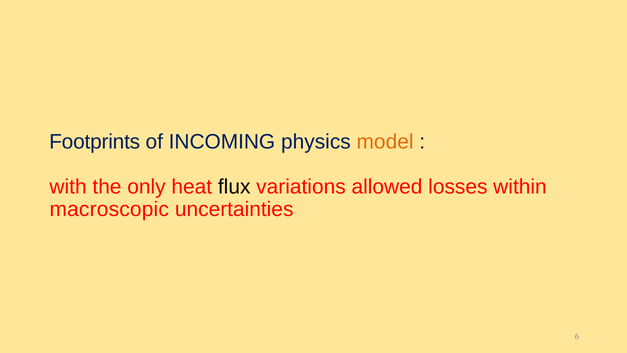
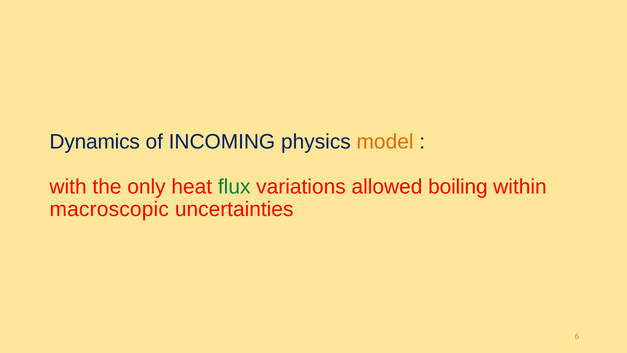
Footprints: Footprints -> Dynamics (95, 142)
flux colour: black -> green (234, 187)
losses: losses -> boiling (458, 187)
